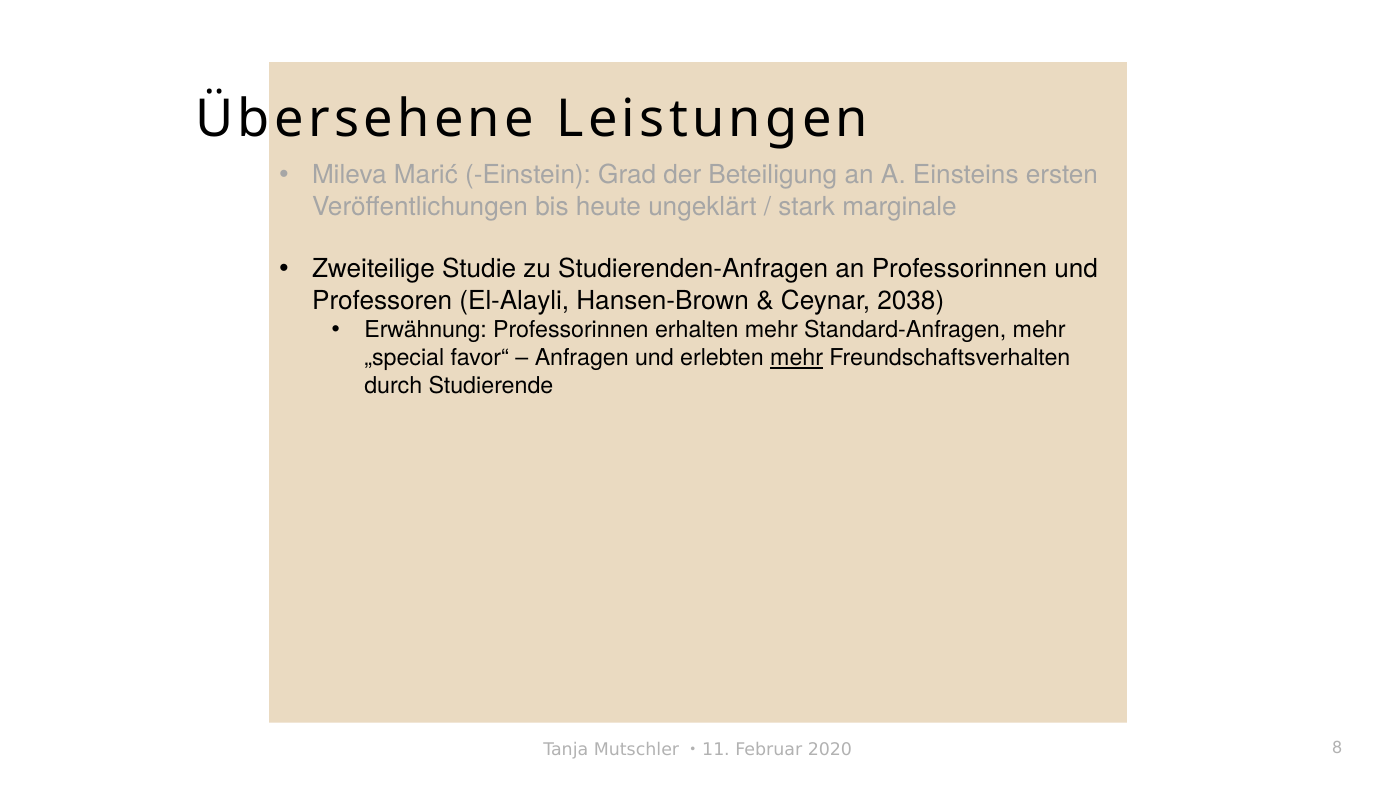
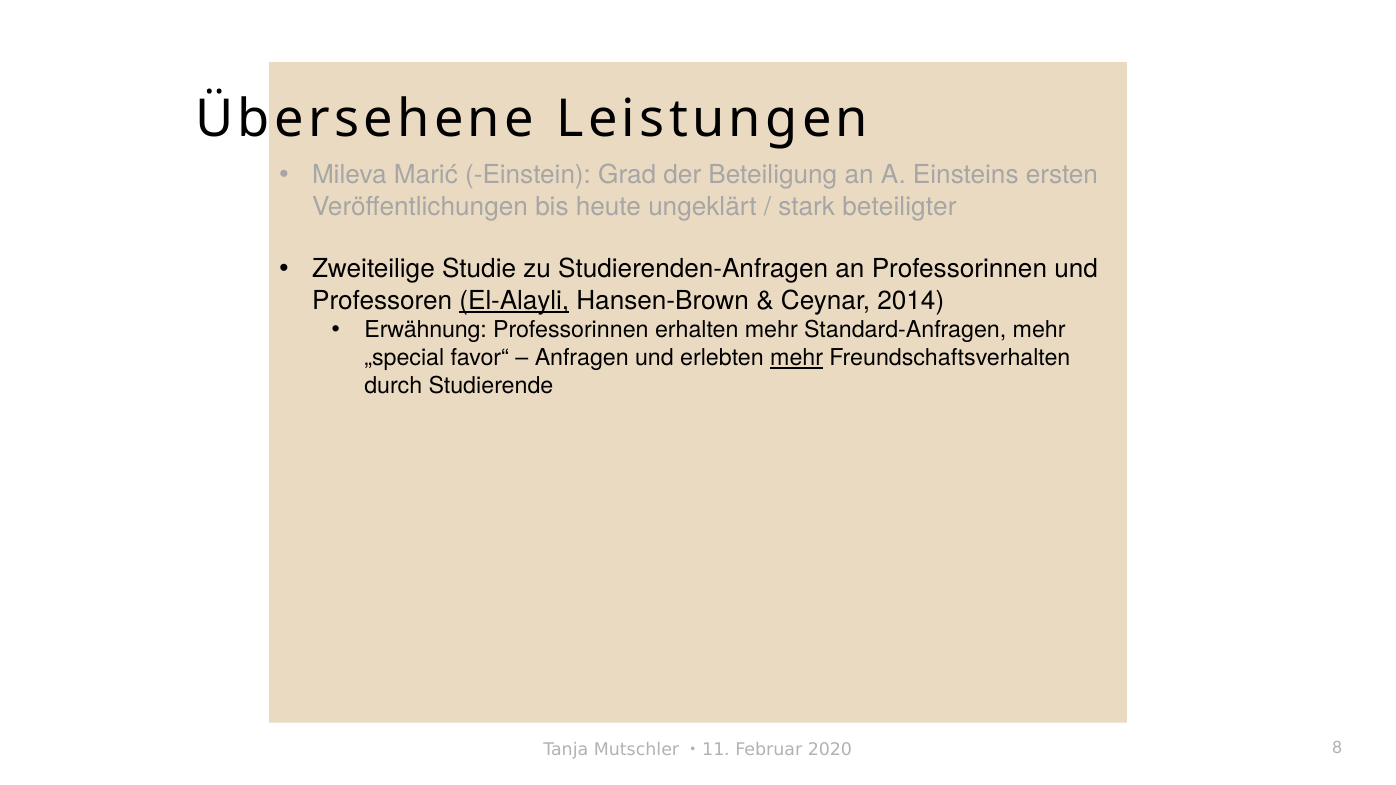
marginale: marginale -> beteiligter (899, 207)
El-Alayli underline: none -> present (514, 301)
2038: 2038 -> 2014 (911, 301)
